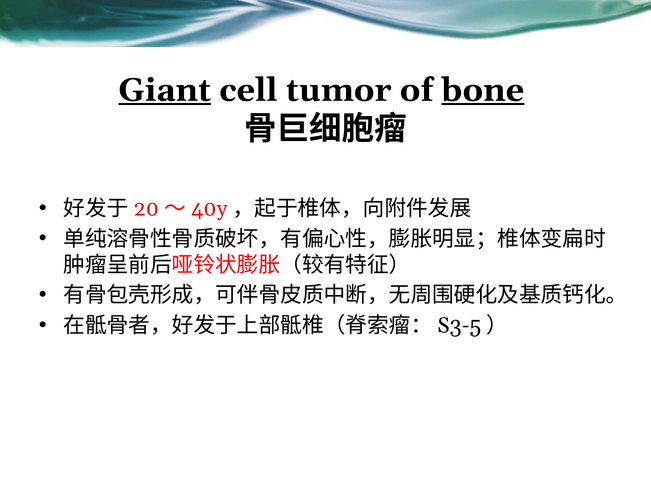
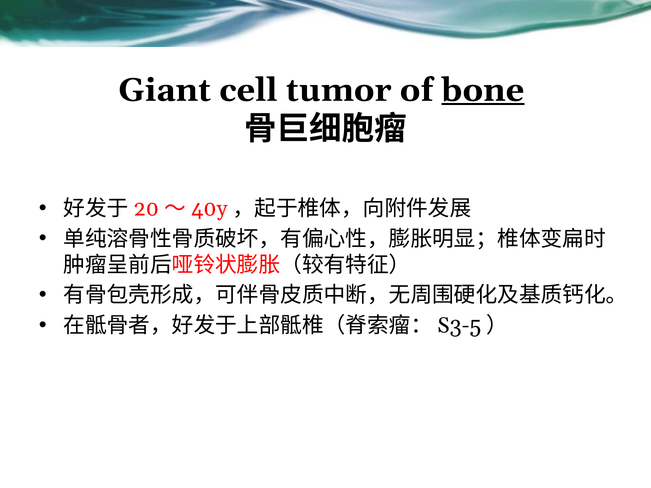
Giant underline: present -> none (165, 90)
